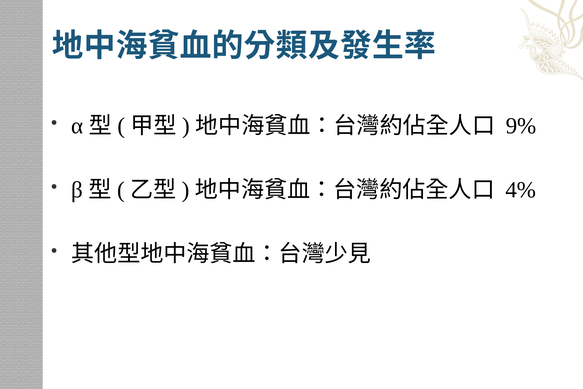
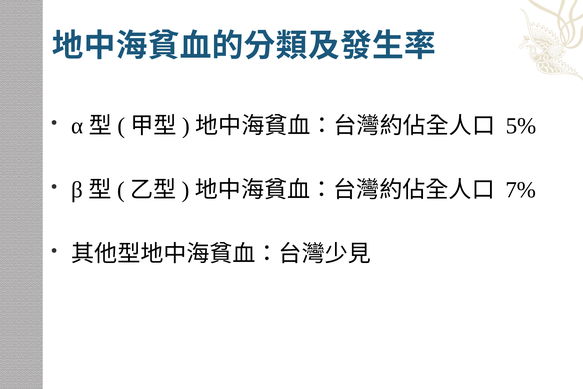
9%: 9% -> 5% (521, 126)
4%: 4% -> 7% (521, 190)
